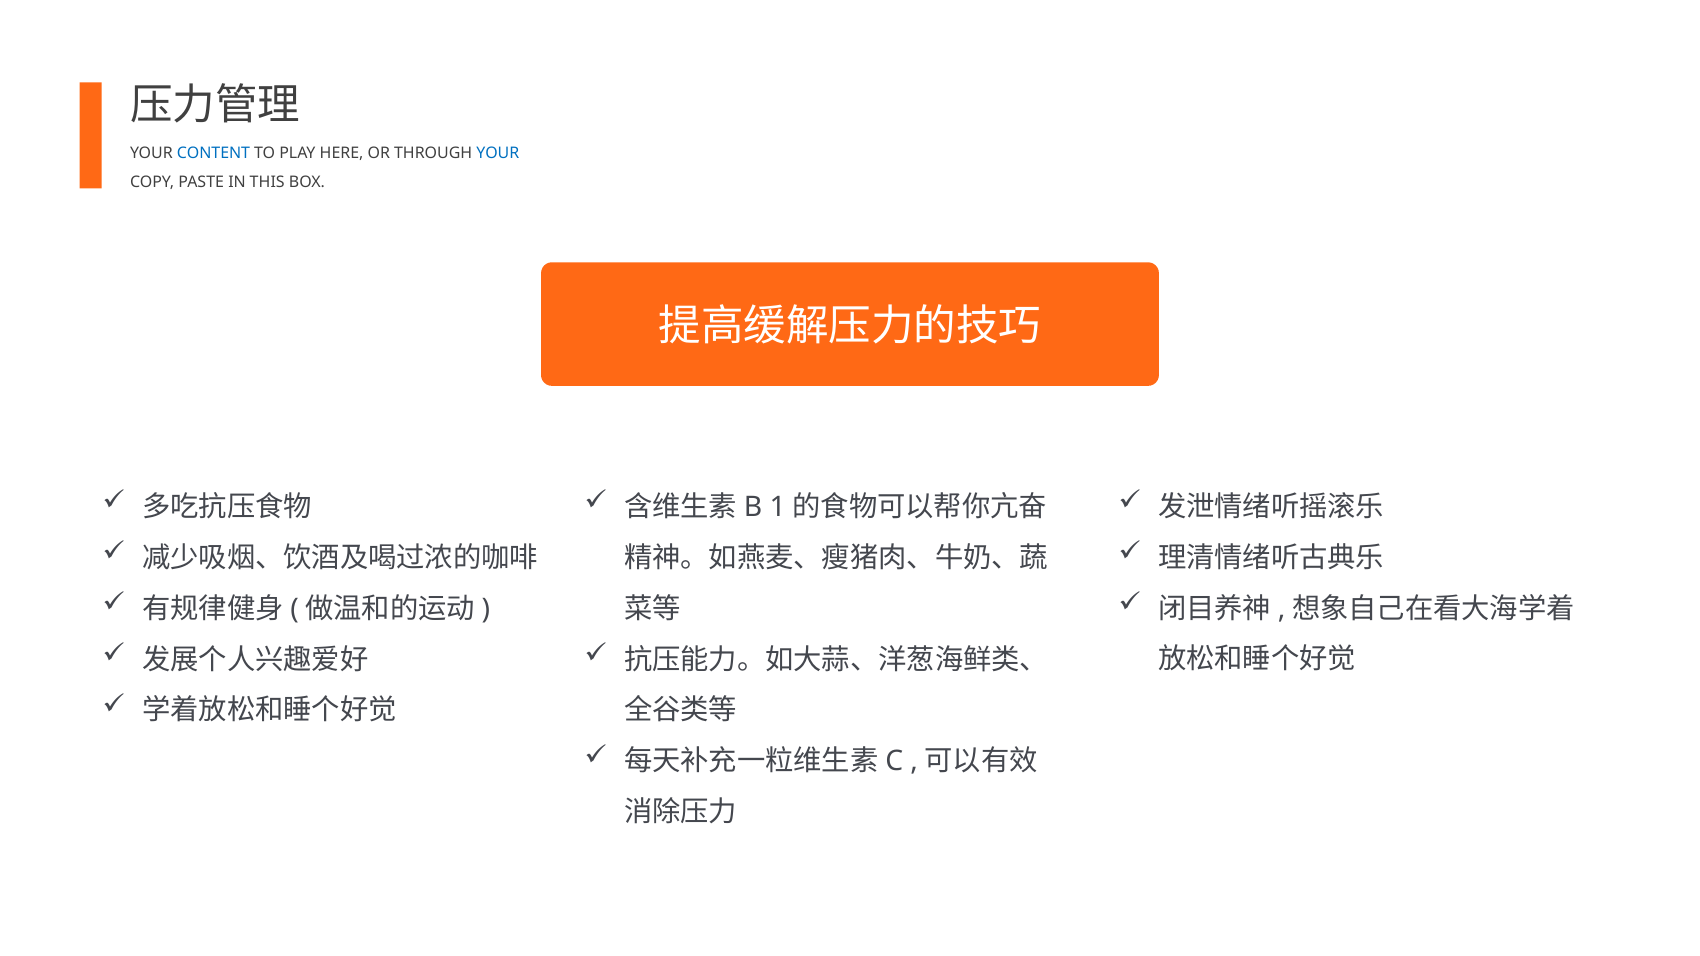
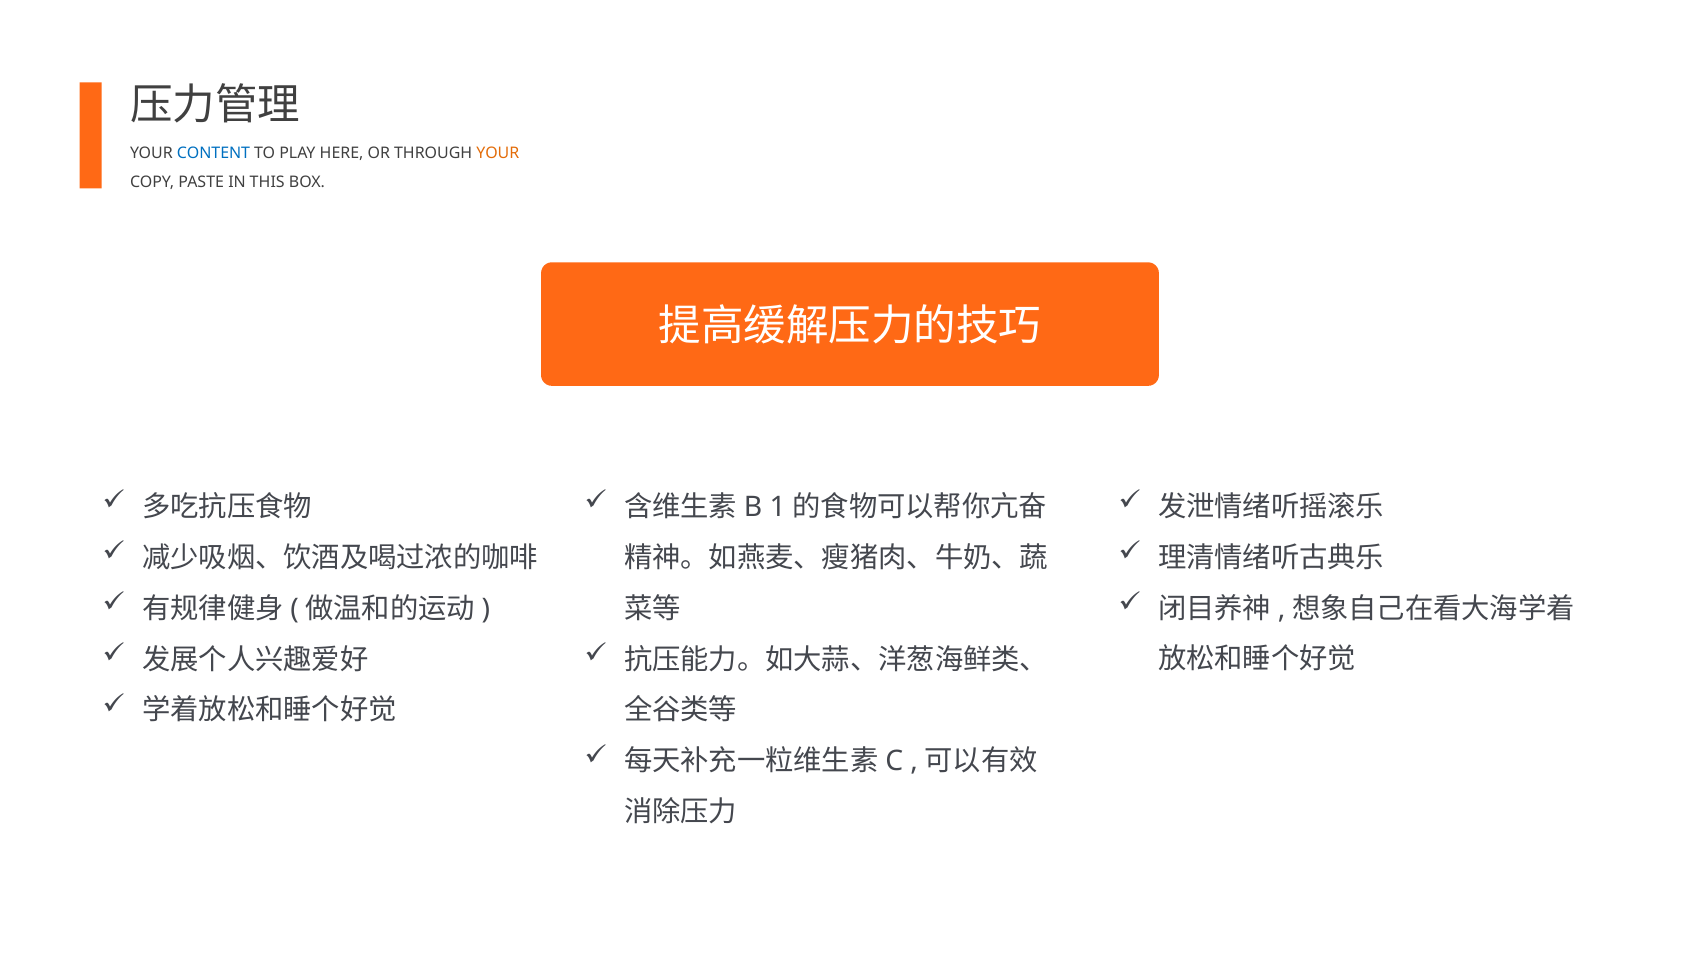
YOUR colour: blue -> orange (498, 153)
